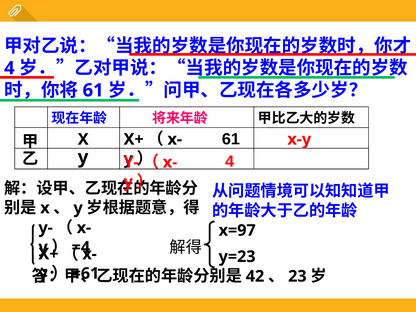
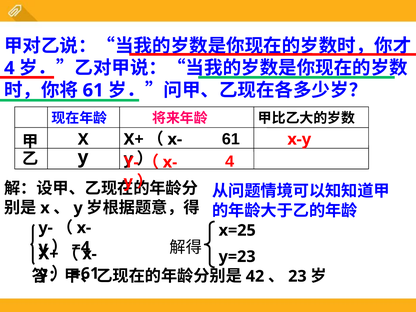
x=97: x=97 -> x=25 (237, 230)
